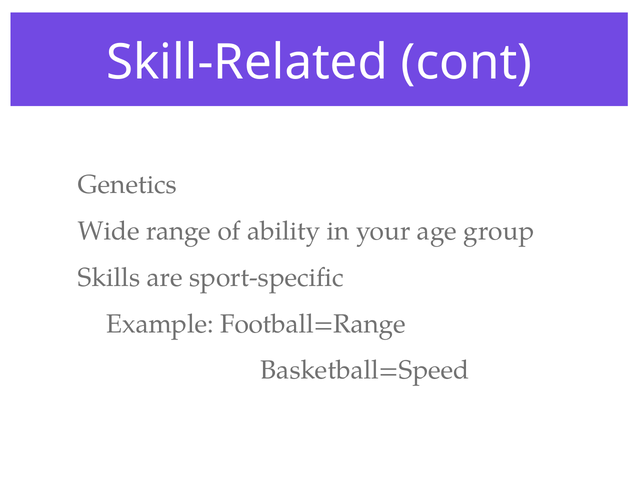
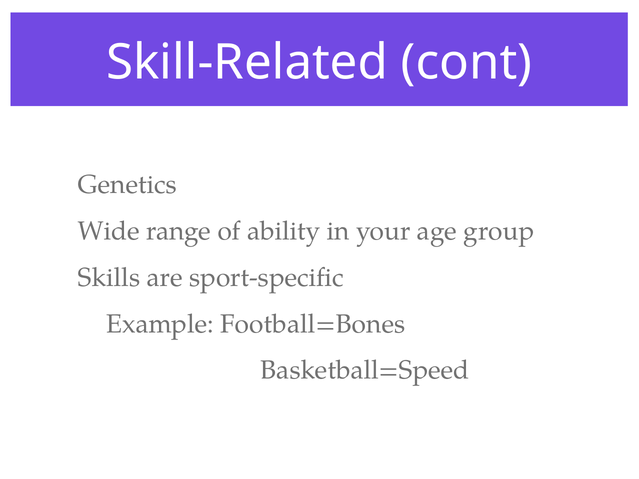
Football=Range: Football=Range -> Football=Bones (313, 324)
